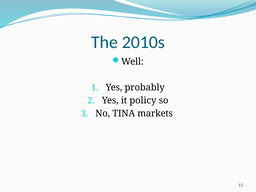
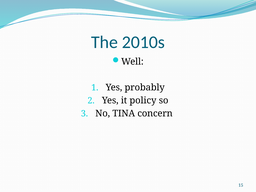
markets: markets -> concern (155, 113)
